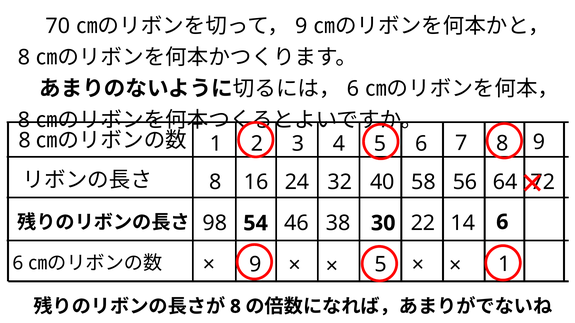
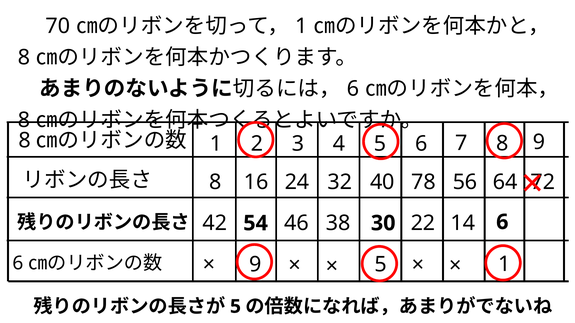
9: 9 -> 1 (301, 26)
58: 58 -> 78 (423, 182)
98: 98 -> 42 (215, 223)
8: 8 -> 5 (235, 307)
